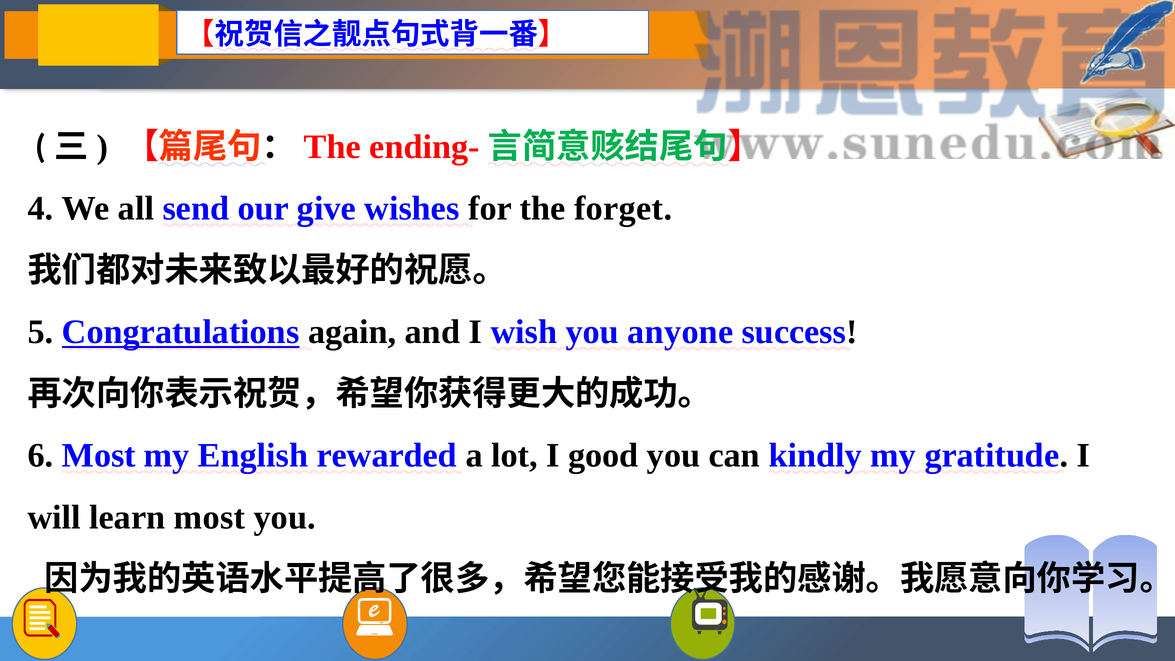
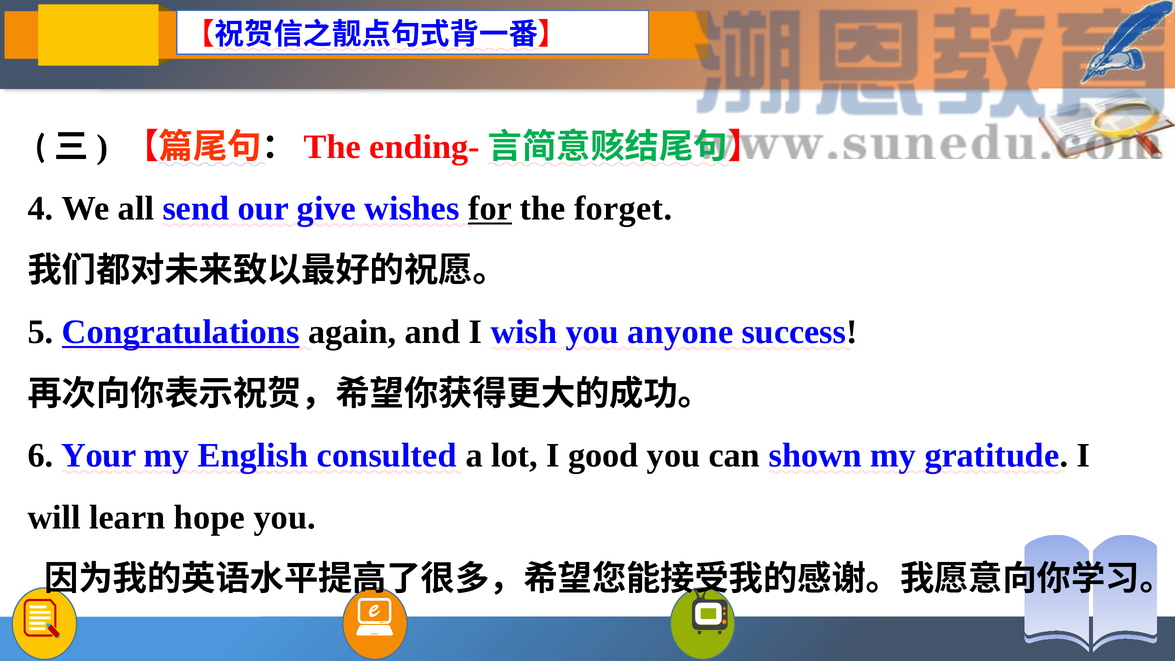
for underline: none -> present (490, 209)
6 Most: Most -> Your (99, 456)
rewarded: rewarded -> consulted (387, 456)
kindly: kindly -> shown (815, 456)
learn most: most -> hope (209, 517)
